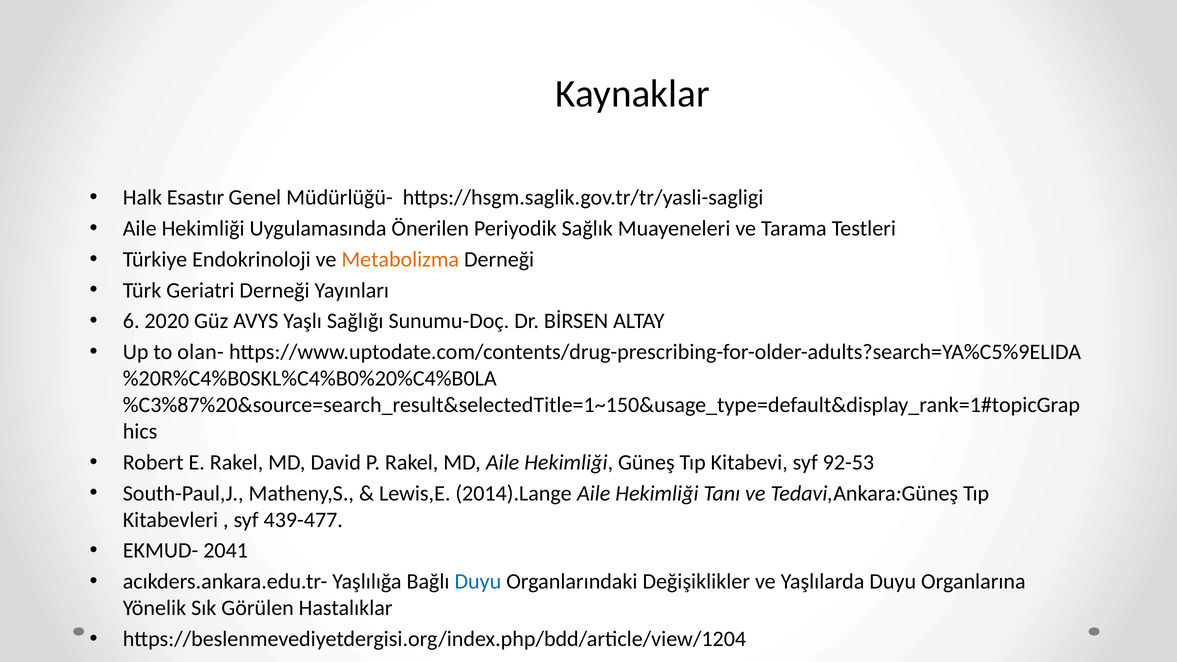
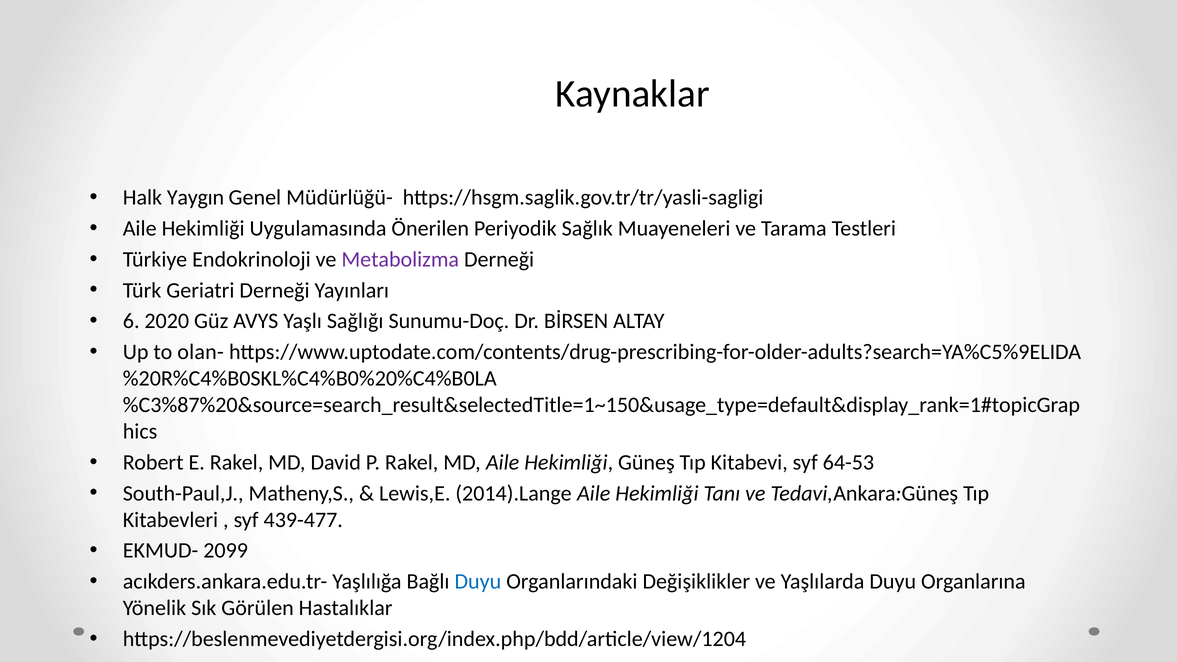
Esastır: Esastır -> Yaygın (195, 198)
Metabolizma colour: orange -> purple (400, 259)
92-53: 92-53 -> 64-53 (848, 462)
2041: 2041 -> 2099 (226, 551)
